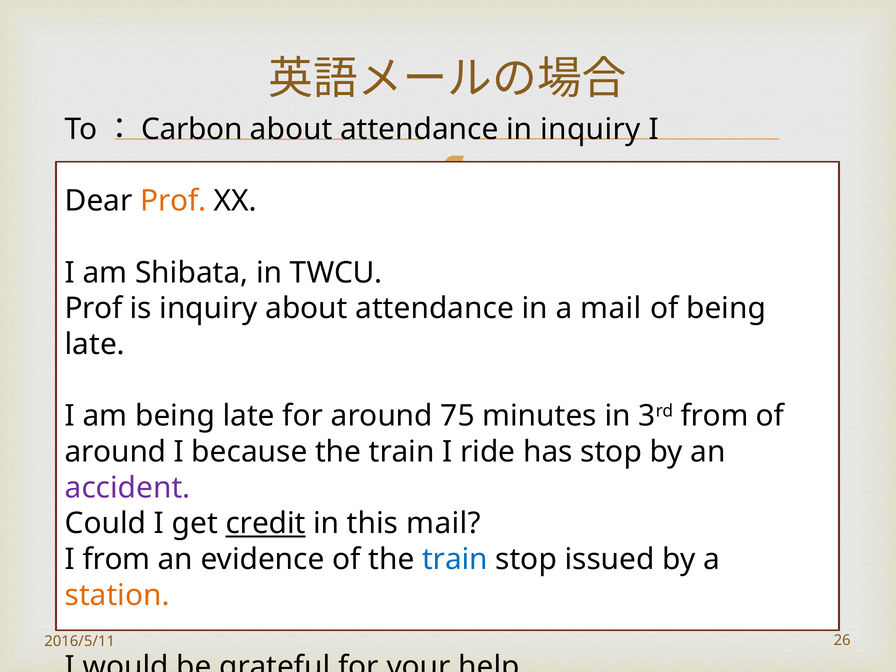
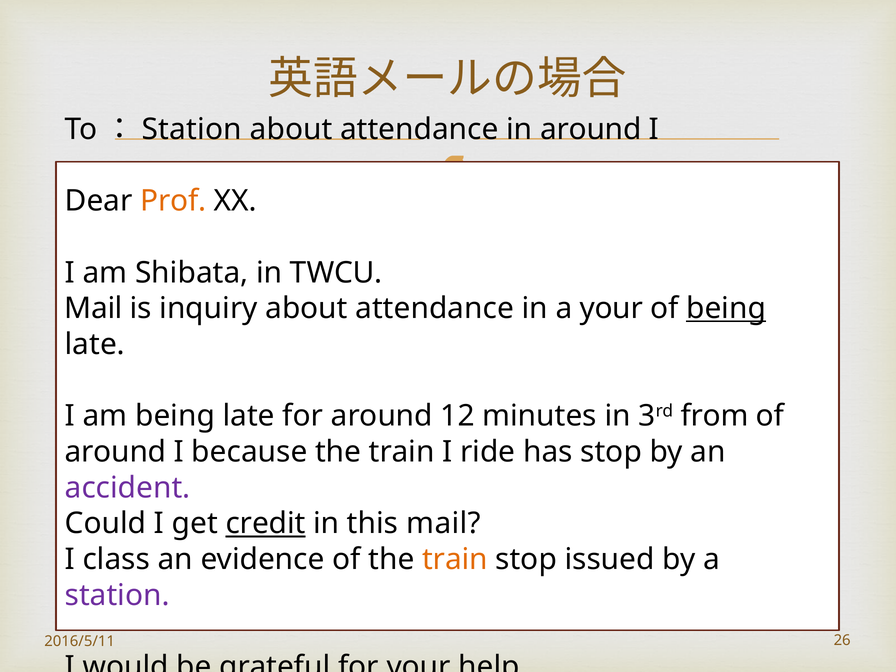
Carbon: Carbon -> Station (192, 129)
in inquiry: inquiry -> around (591, 129)
Prof: Prof -> Mail (93, 309)
a mail: mail -> your (611, 309)
being underline: none -> present (726, 309)
75: 75 -> 12 (458, 416)
I from: from -> class (116, 559)
train colour: blue -> orange (455, 559)
station colour: orange -> purple (117, 595)
